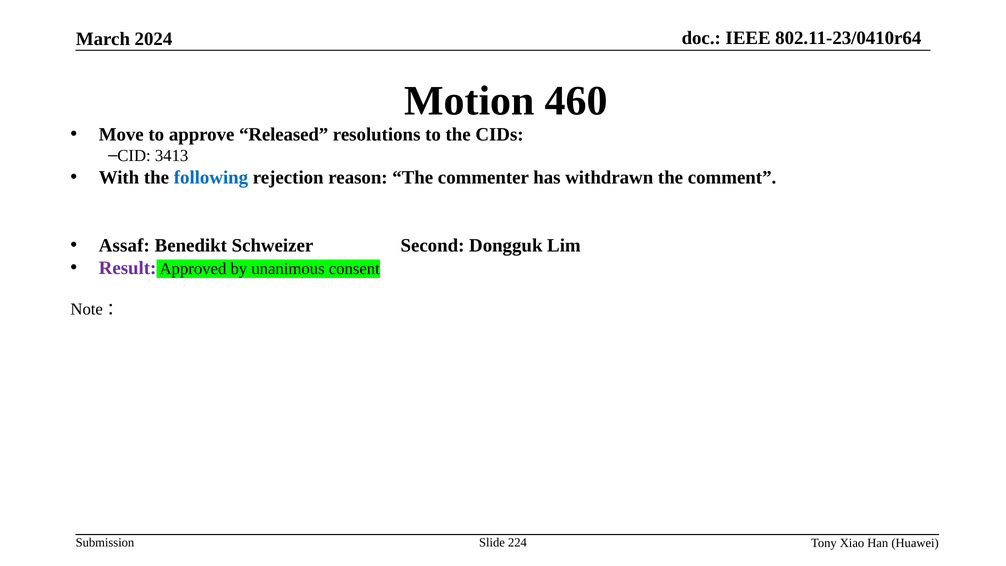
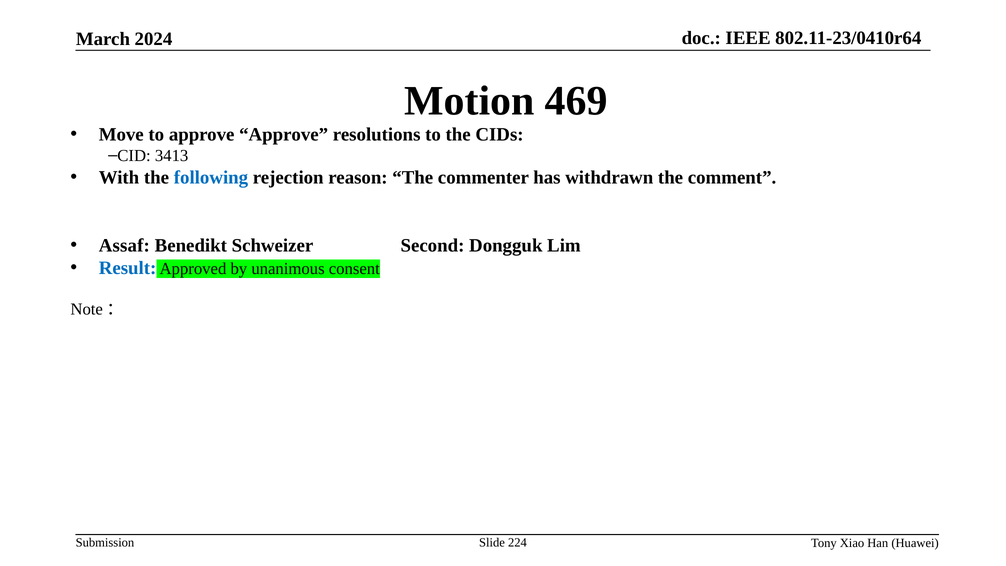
460: 460 -> 469 (576, 101)
approve Released: Released -> Approve (284, 135)
Result colour: purple -> blue (128, 268)
